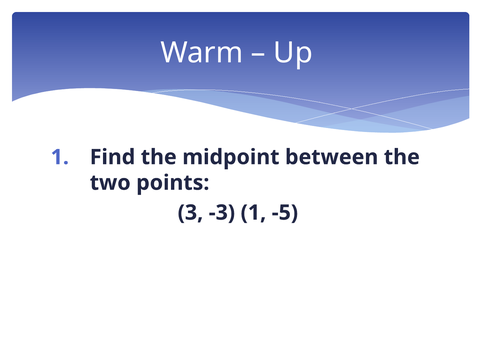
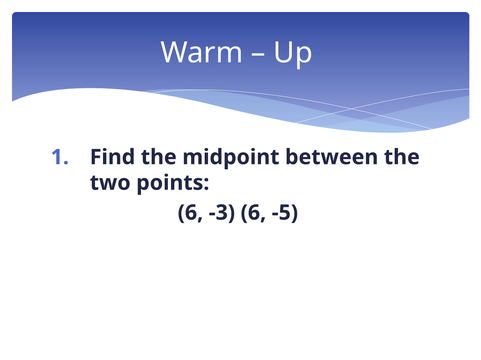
3: 3 -> 6 (190, 213)
-3 1: 1 -> 6 (253, 213)
